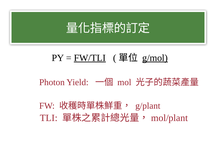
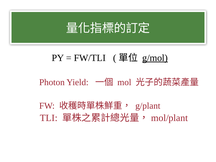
FW/TLI underline: present -> none (90, 58)
